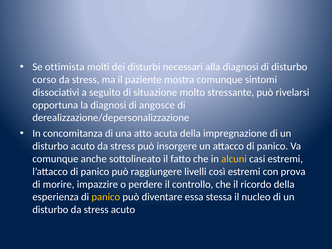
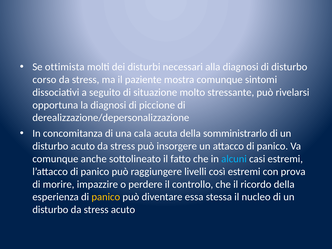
angosce: angosce -> piccione (157, 105)
atto: atto -> cala (143, 133)
impregnazione: impregnazione -> somministrarlo (235, 133)
alcuni colour: yellow -> light blue (234, 159)
